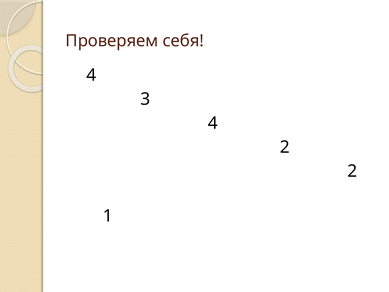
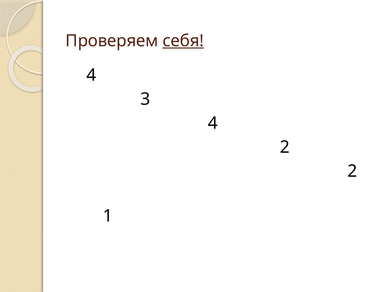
себя underline: none -> present (183, 41)
